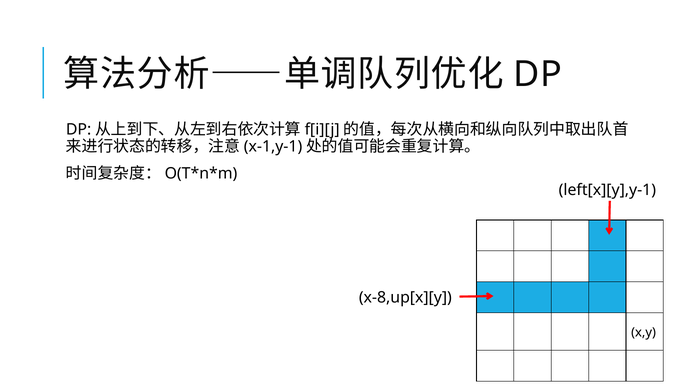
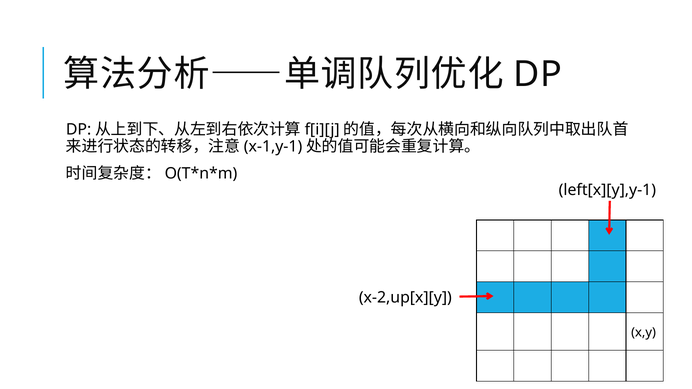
x-8,up[x][y: x-8,up[x][y -> x-2,up[x][y (405, 298)
